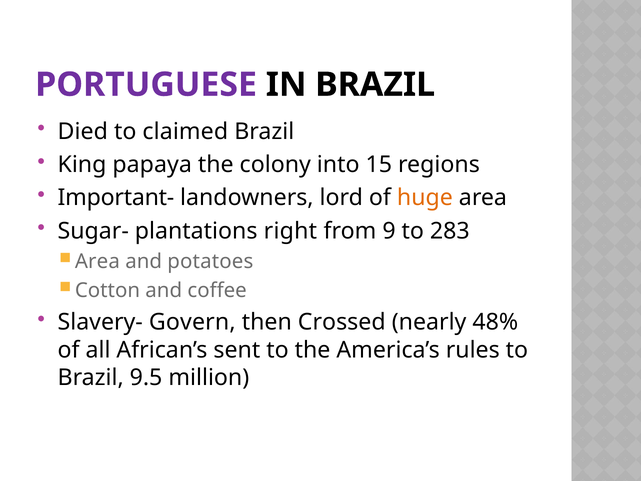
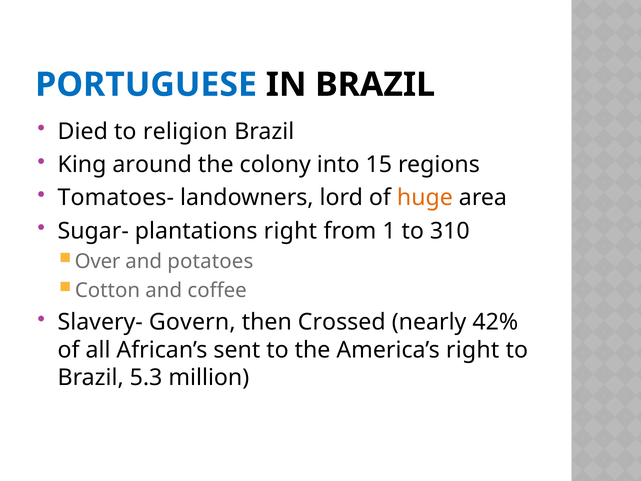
PORTUGUESE colour: purple -> blue (146, 85)
claimed: claimed -> religion (185, 131)
papaya: papaya -> around (152, 165)
Important-: Important- -> Tomatoes- (116, 198)
9: 9 -> 1 (389, 231)
283: 283 -> 310 (450, 231)
Area: Area -> Over (98, 261)
48%: 48% -> 42% (495, 322)
America’s rules: rules -> right (473, 350)
9.5: 9.5 -> 5.3 (146, 377)
